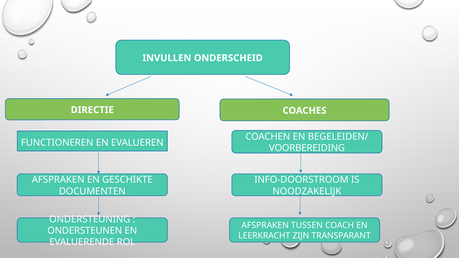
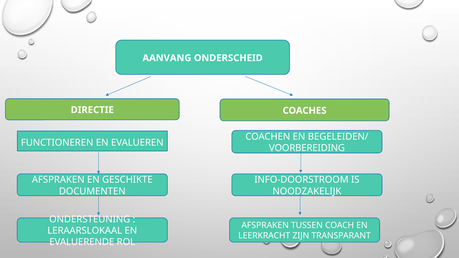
INVULLEN: INVULLEN -> AANVANG (167, 58)
ONDERSTEUNEN: ONDERSTEUNEN -> LERAARSLOKAAL (85, 231)
